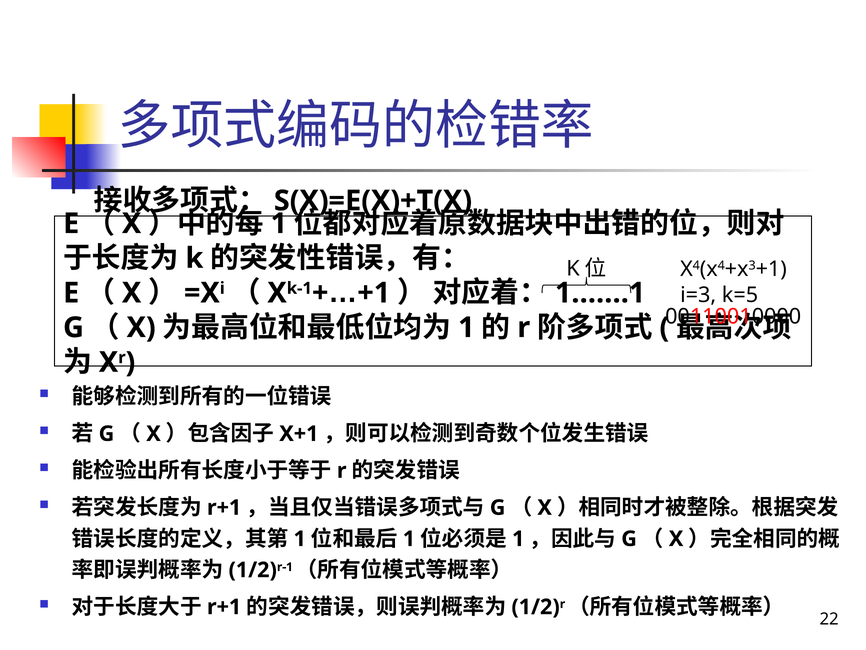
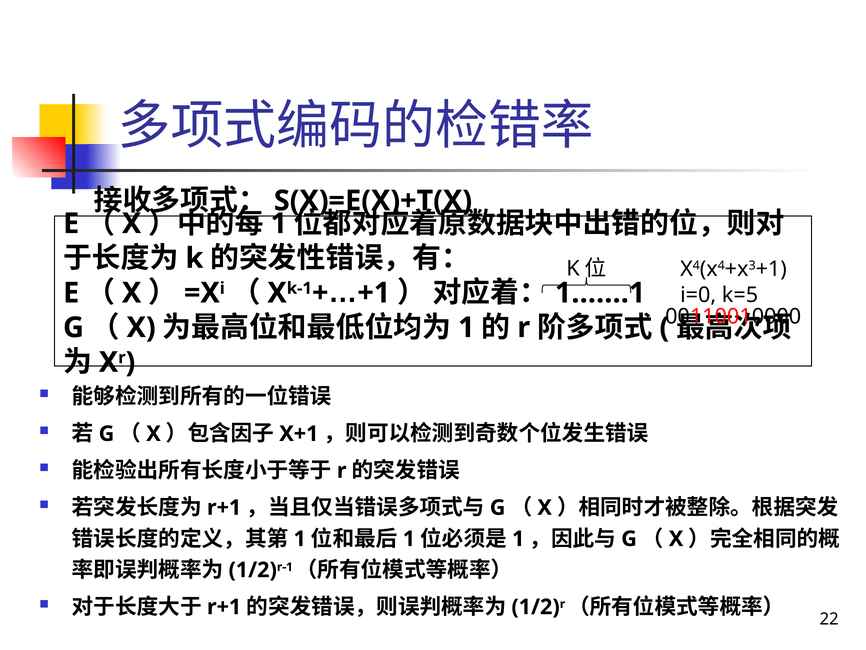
i=3: i=3 -> i=0 (698, 295)
